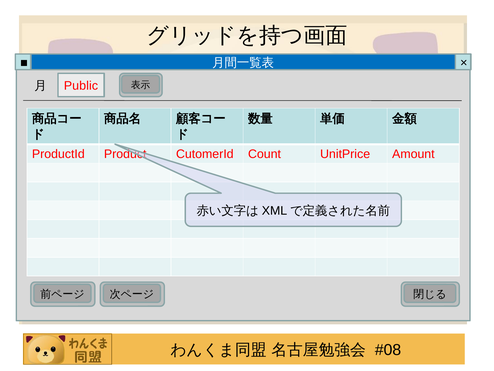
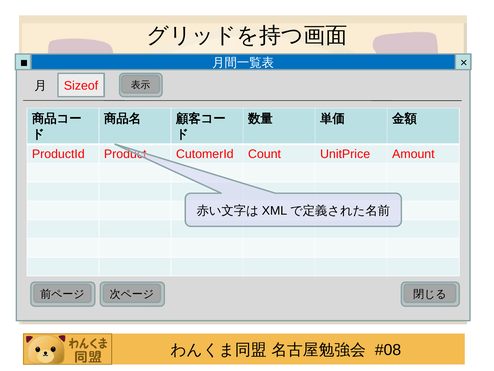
Public: Public -> Sizeof (81, 86)
